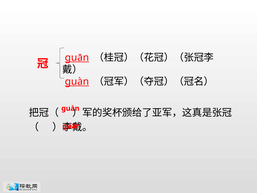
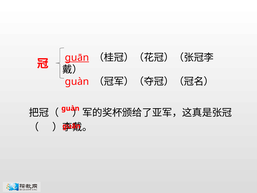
ɡuàn underline: present -> none (77, 82)
